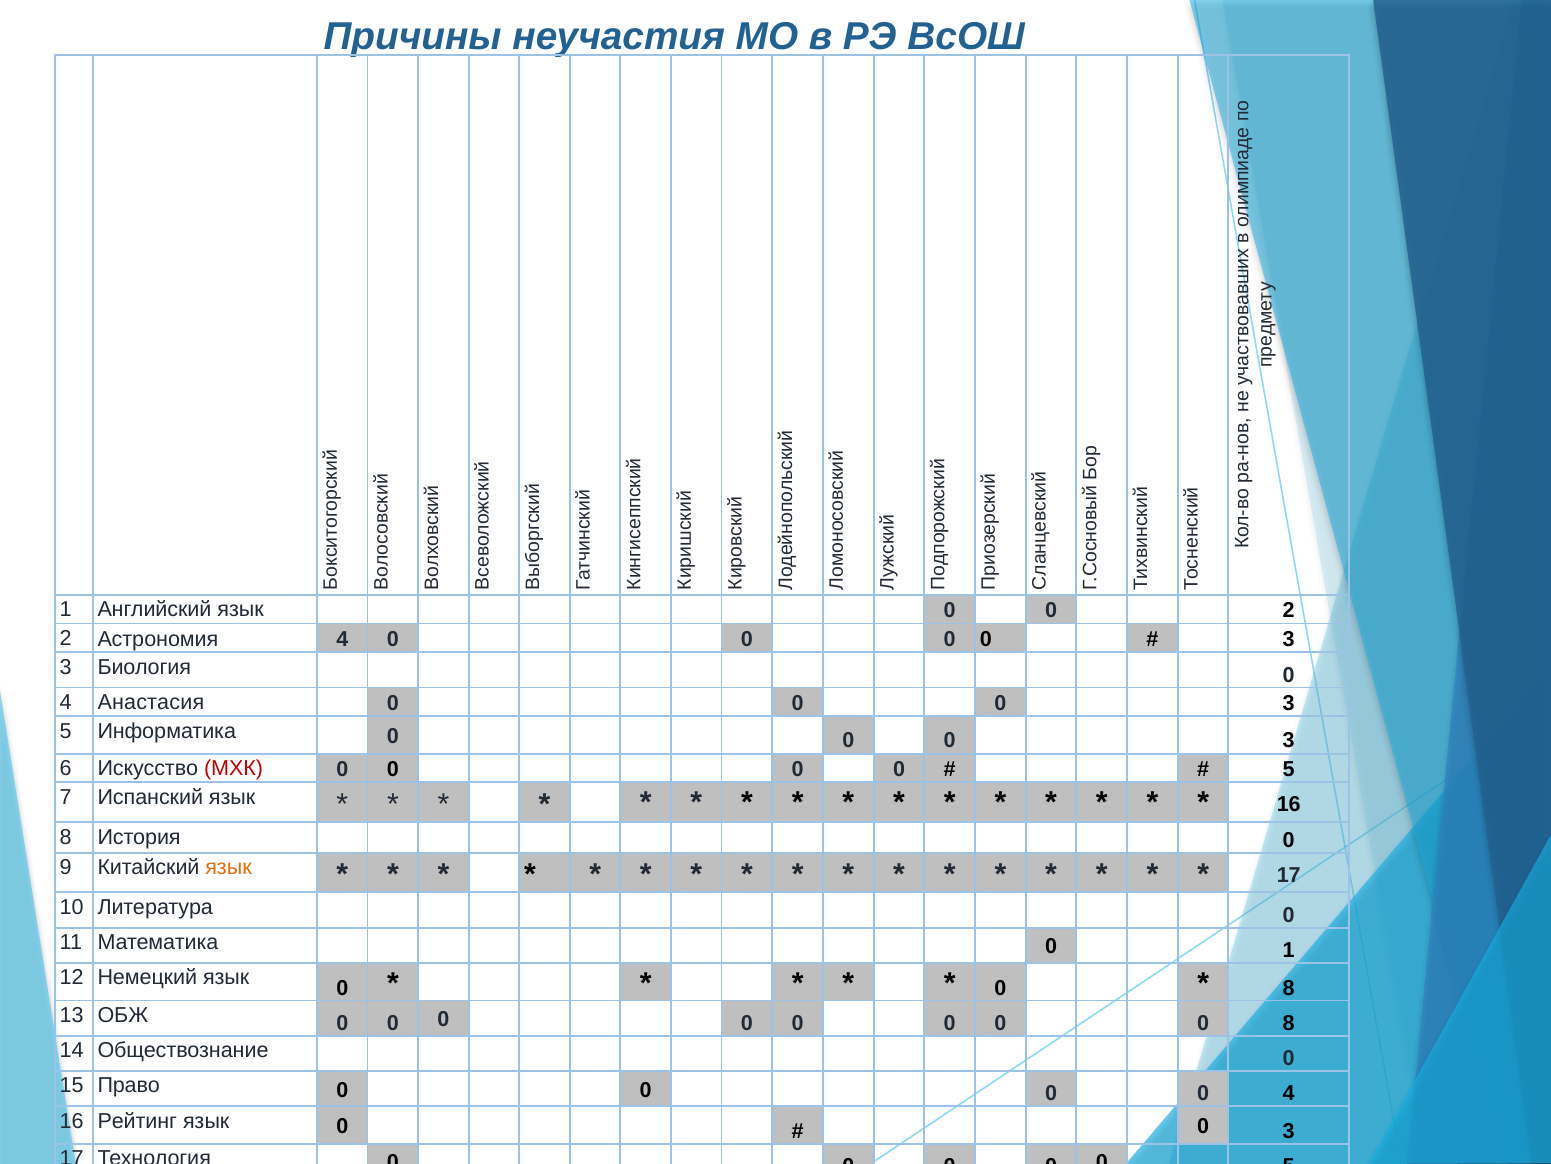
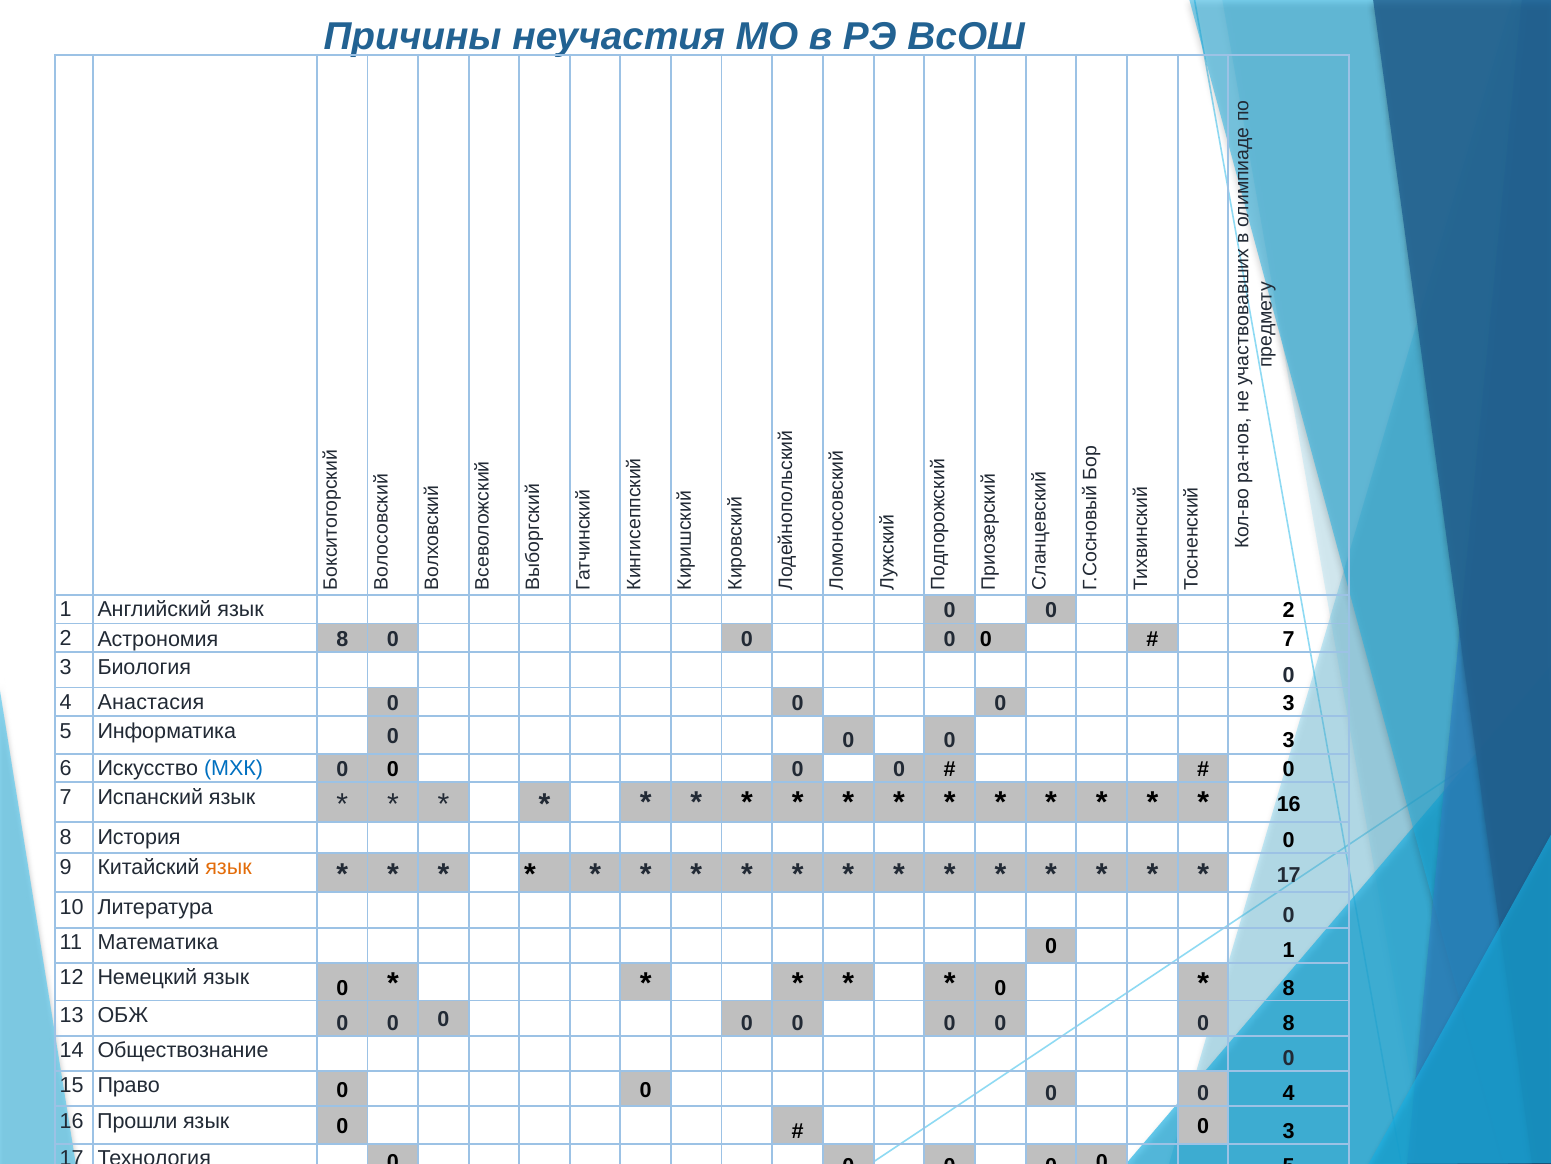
Астрономия 4: 4 -> 8 (342, 639)
3: 3 -> 7 (1289, 639)
МХК colour: red -> blue (233, 768)
5: 5 -> 0 (1289, 769)
16 Рейтинг: Рейтинг -> Прошли (137, 1120)
